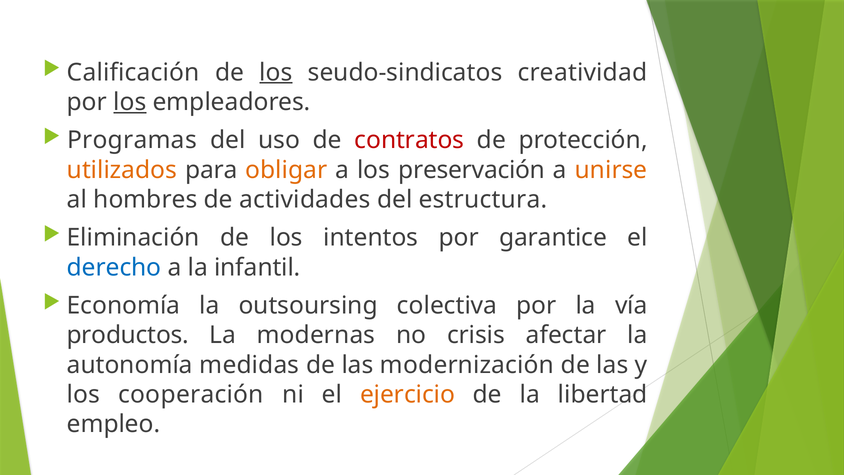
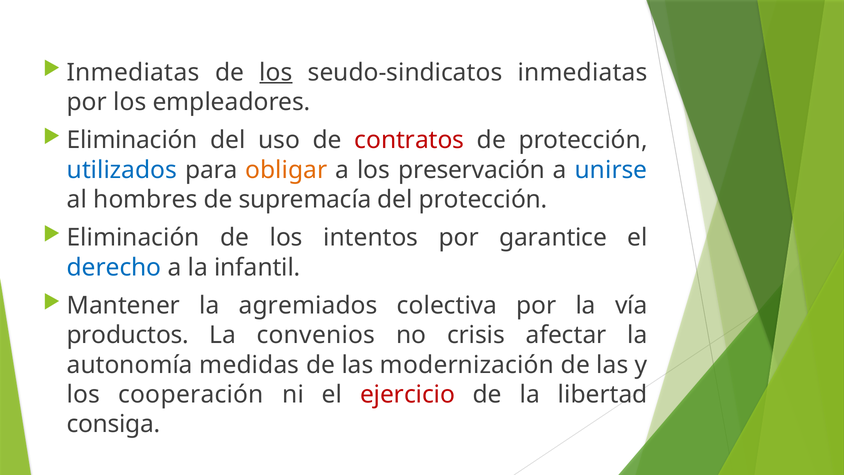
Calificación: Calificación -> Inmediatas (133, 72)
seudo-sindicatos creatividad: creatividad -> inmediatas (583, 72)
los underline: present -> none (130, 102)
Programas: Programas -> Eliminación (132, 140)
utilizados colour: orange -> blue (122, 170)
unirse colour: orange -> blue (611, 170)
actividades: actividades -> supremacía (305, 199)
del estructura: estructura -> protección (483, 199)
Economía: Economía -> Mantener (123, 306)
outsoursing: outsoursing -> agremiados (308, 306)
modernas: modernas -> convenios (316, 335)
ejercicio colour: orange -> red (408, 394)
empleo: empleo -> consiga (114, 424)
